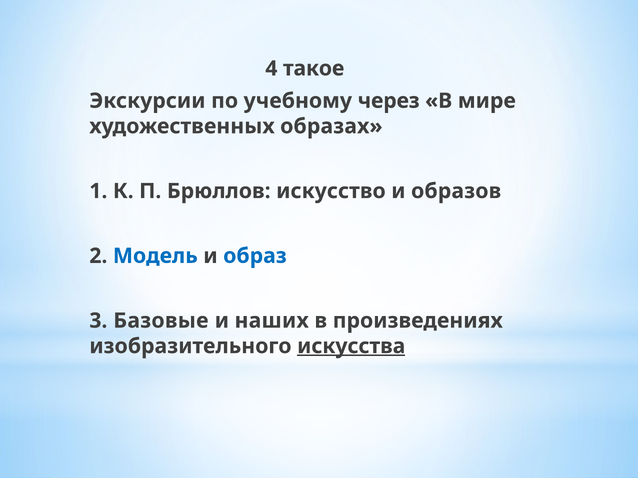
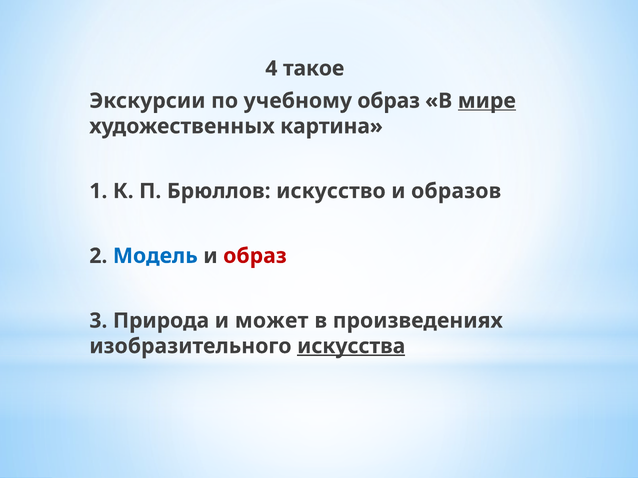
учебному через: через -> образ (389, 101)
мире underline: none -> present (487, 101)
образах: образах -> картина (331, 126)
образ colour: blue -> red (255, 256)
Базовые: Базовые -> Природа (161, 321)
наших: наших -> может (272, 321)
